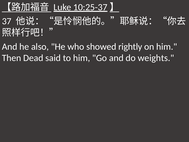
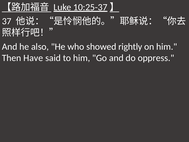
Dead: Dead -> Have (33, 58)
weights: weights -> oppress (156, 58)
